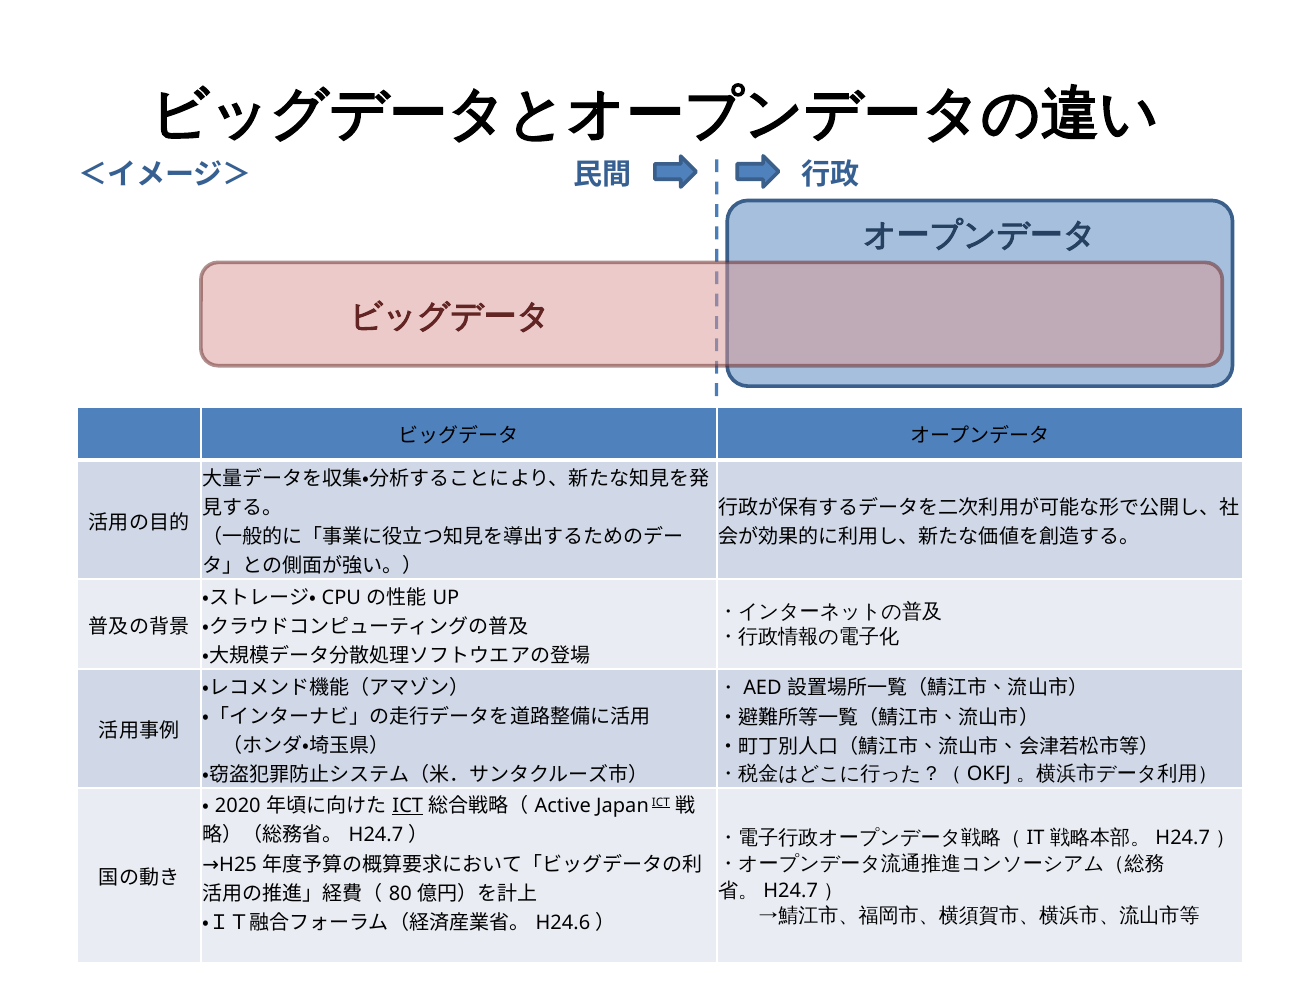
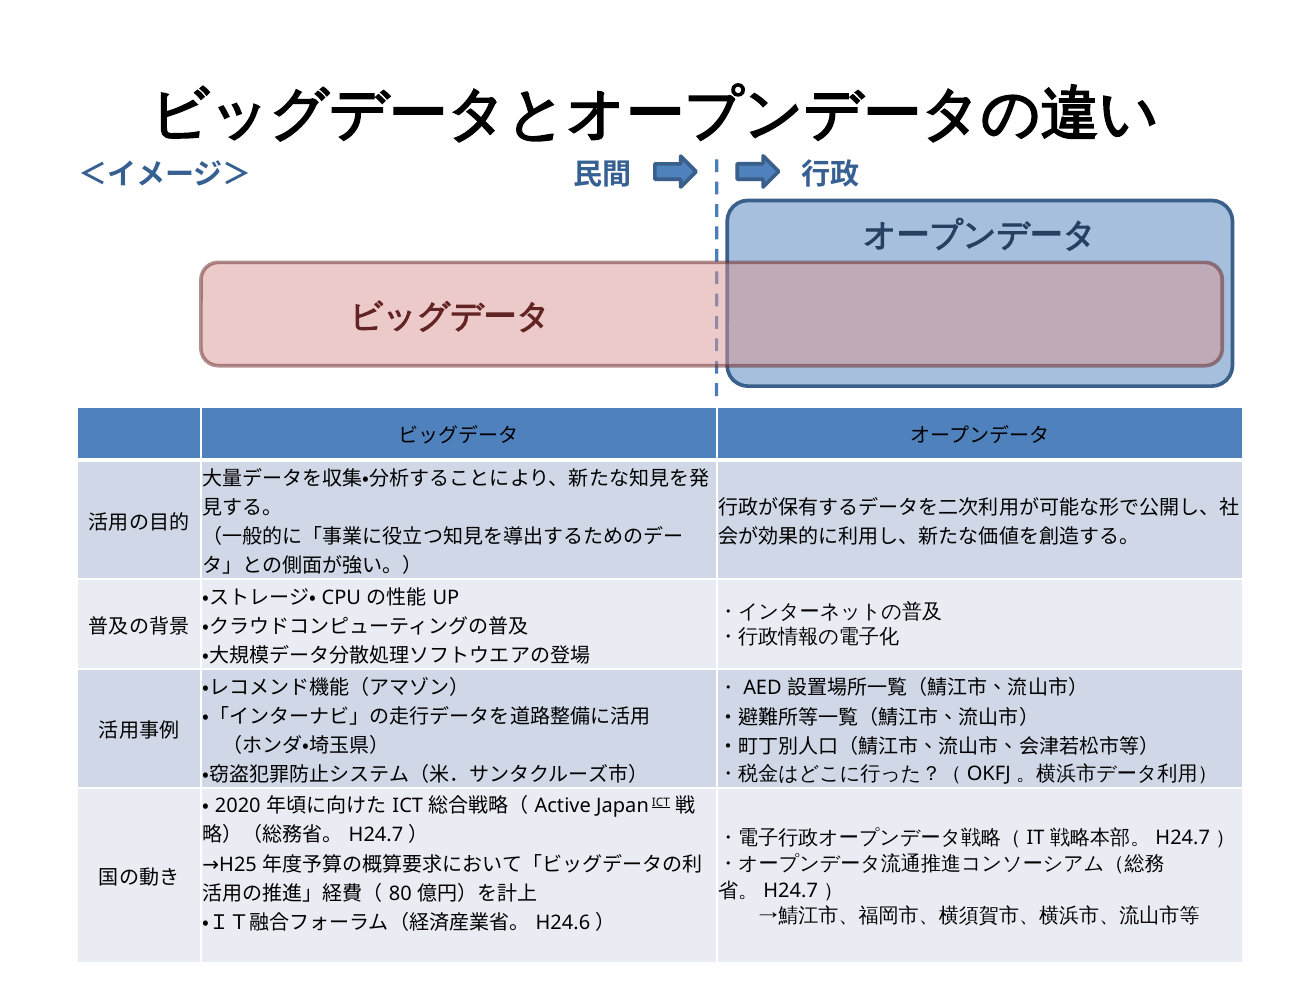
ICT underline: present -> none (408, 805)
